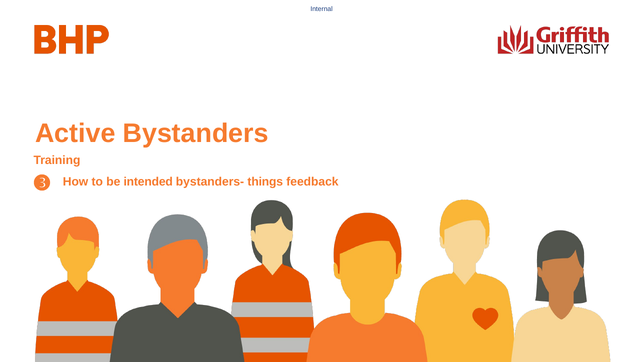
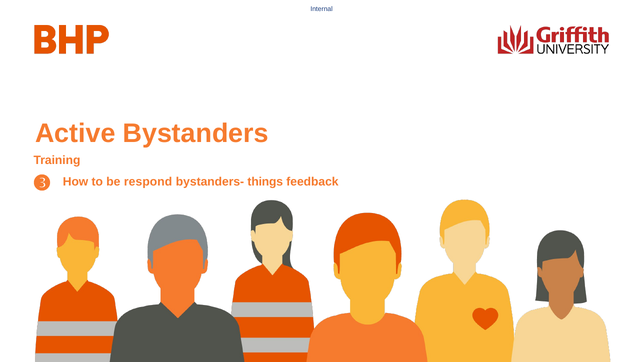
intended: intended -> respond (148, 182)
